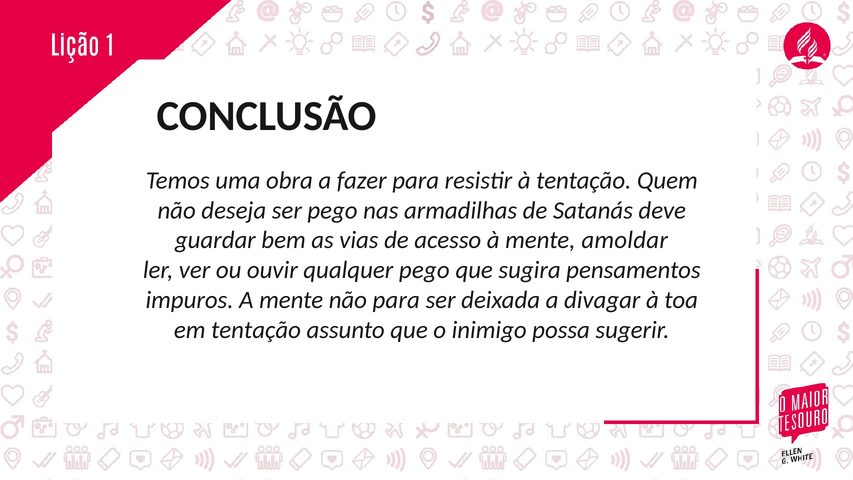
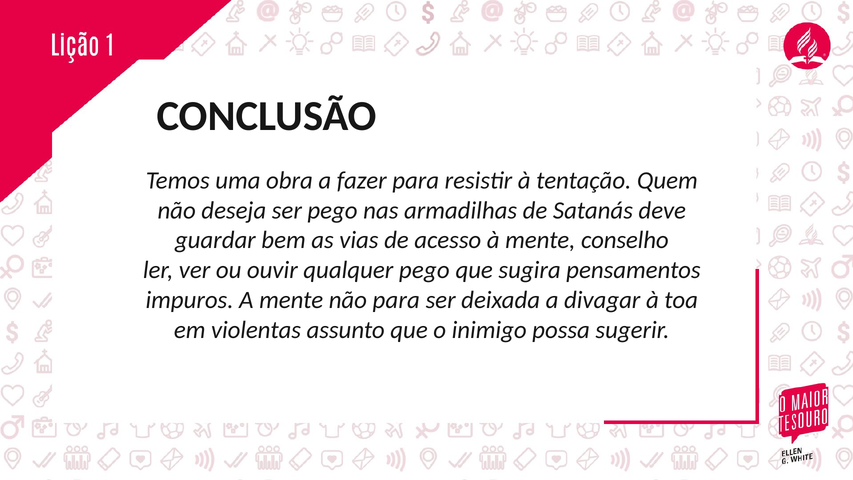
amoldar: amoldar -> conselho (625, 240)
em tentação: tentação -> violentas (256, 330)
